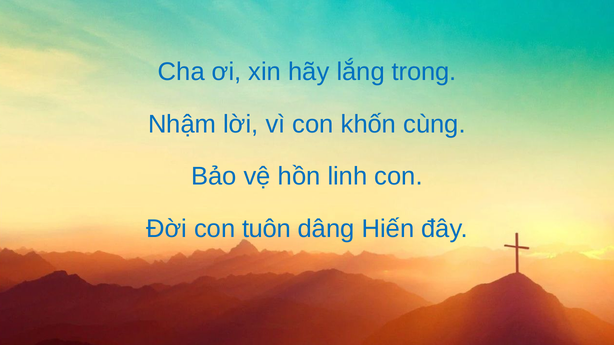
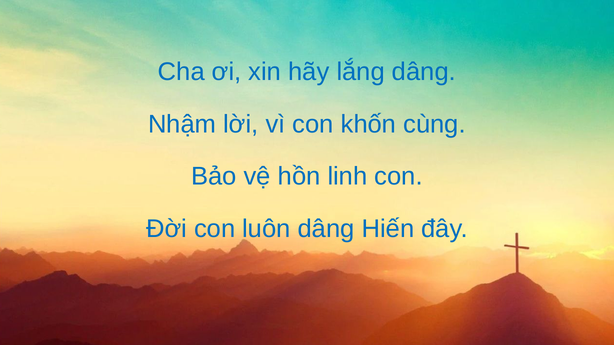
lắng trong: trong -> dâng (424, 72)
tuôn: tuôn -> luôn (266, 229)
